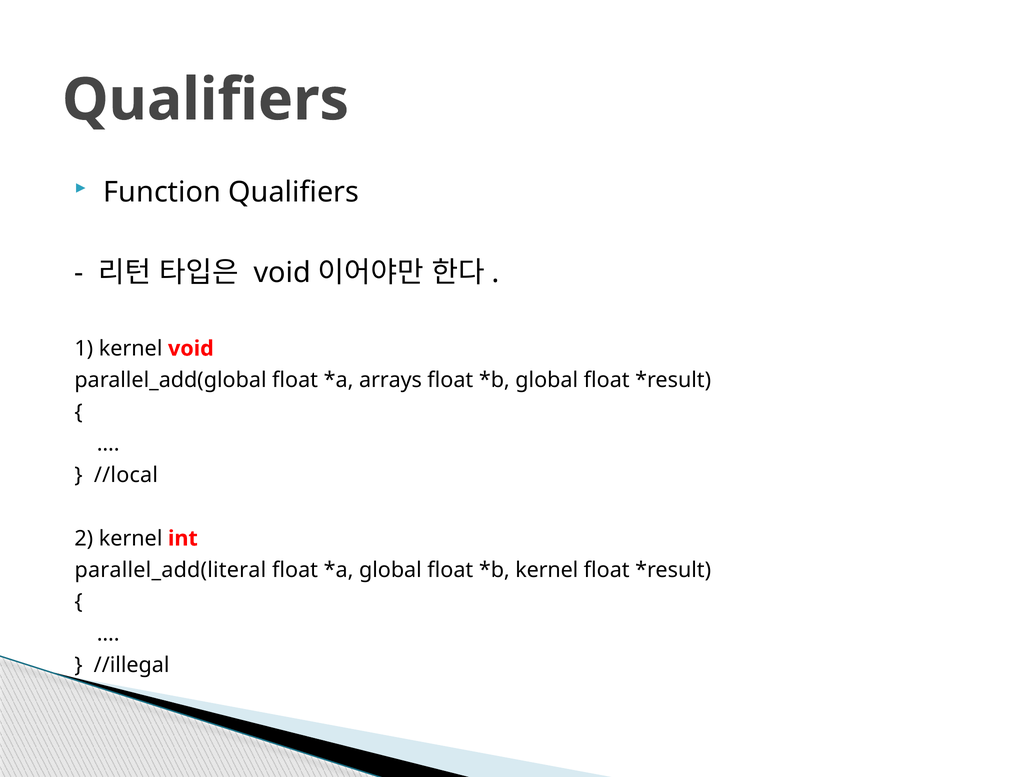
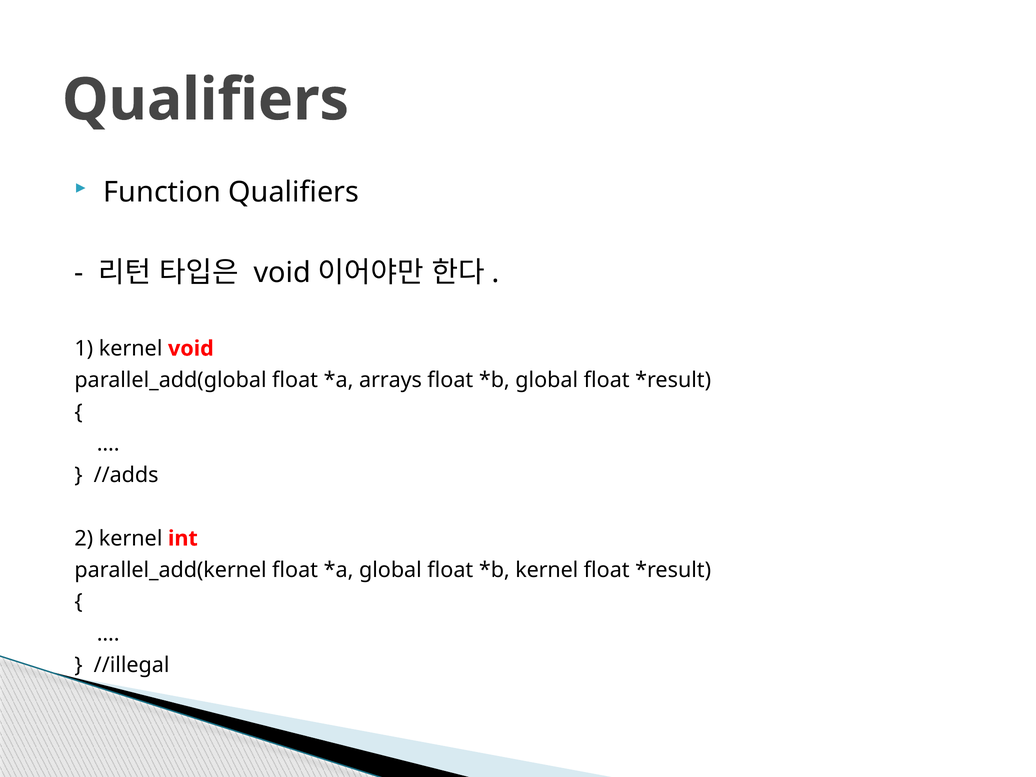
//local: //local -> //adds (126, 475)
parallel_add(literal: parallel_add(literal -> parallel_add(kernel (171, 570)
